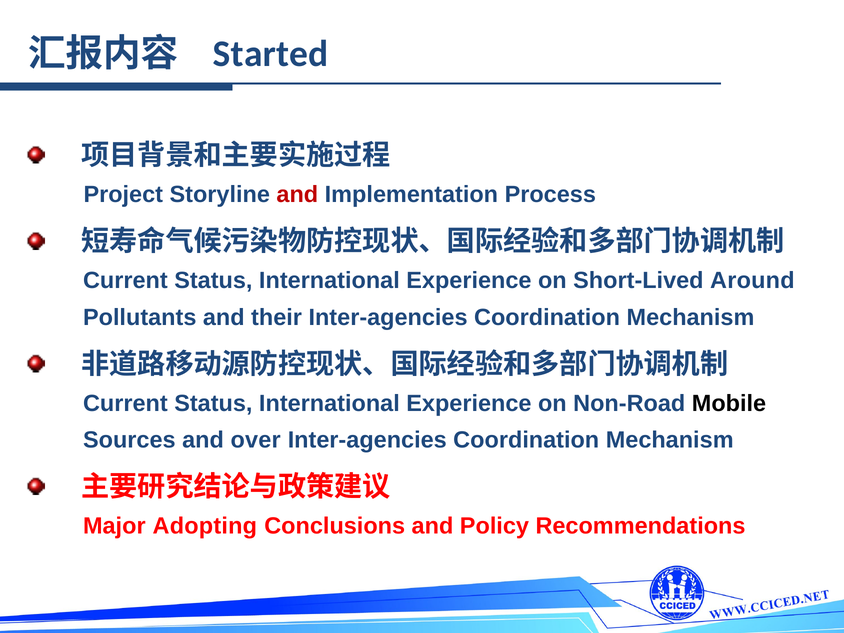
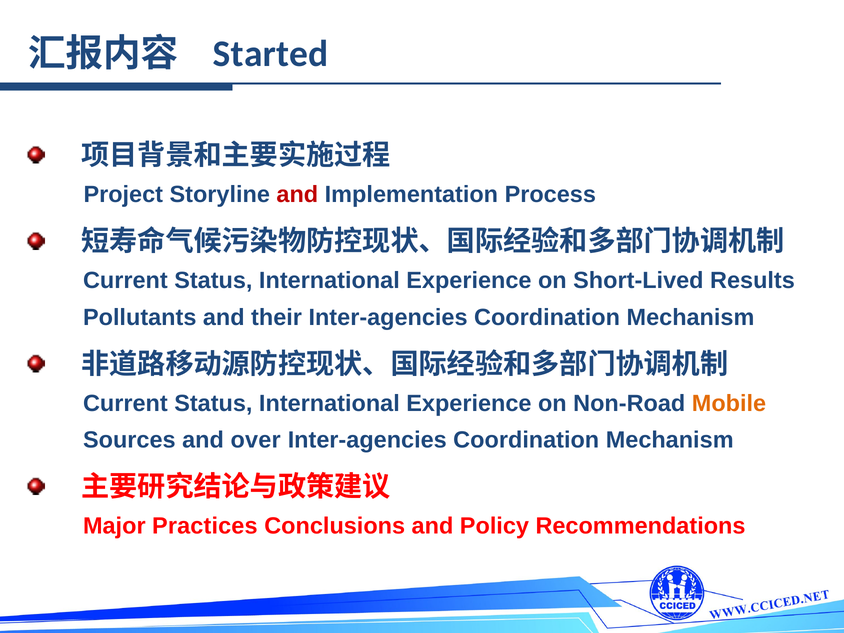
Around: Around -> Results (752, 281)
Mobile colour: black -> orange (729, 403)
Adopting: Adopting -> Practices (205, 526)
